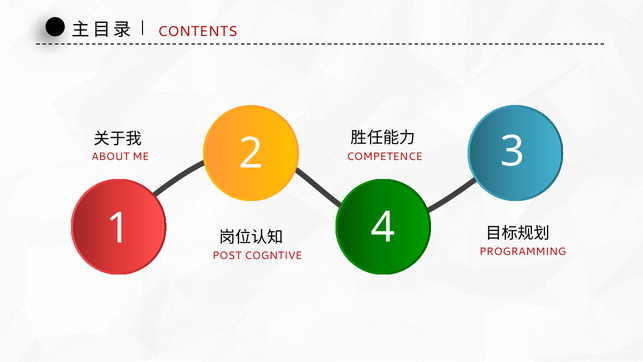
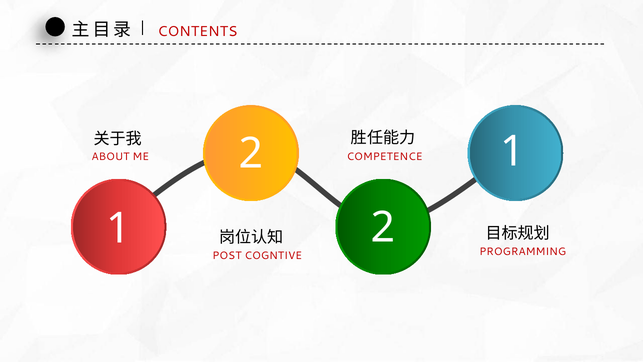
2 3: 3 -> 1 (513, 152)
1 4: 4 -> 2 (383, 227)
